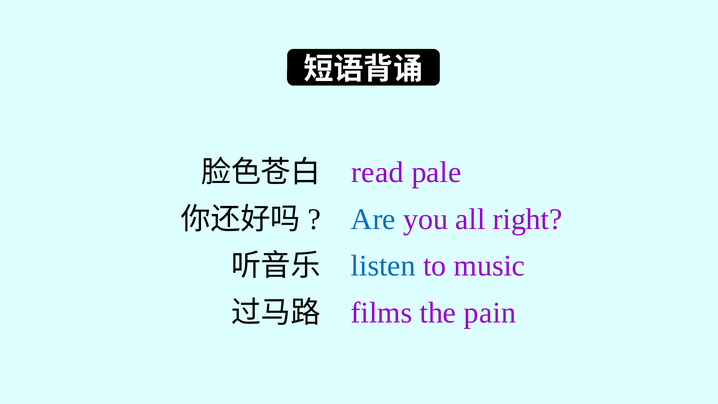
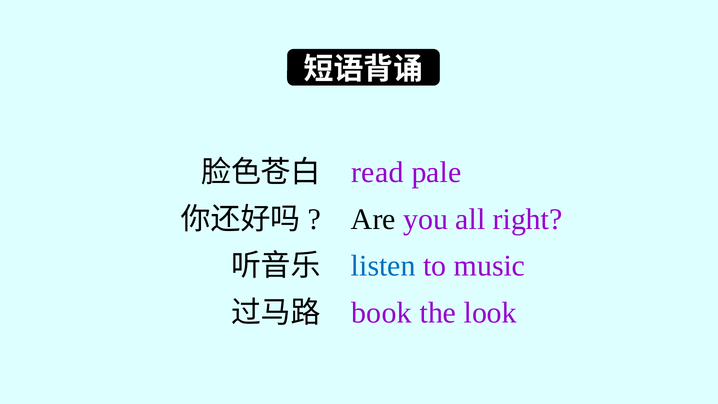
Are colour: blue -> black (373, 219)
films: films -> book (381, 313)
pain: pain -> look (490, 313)
